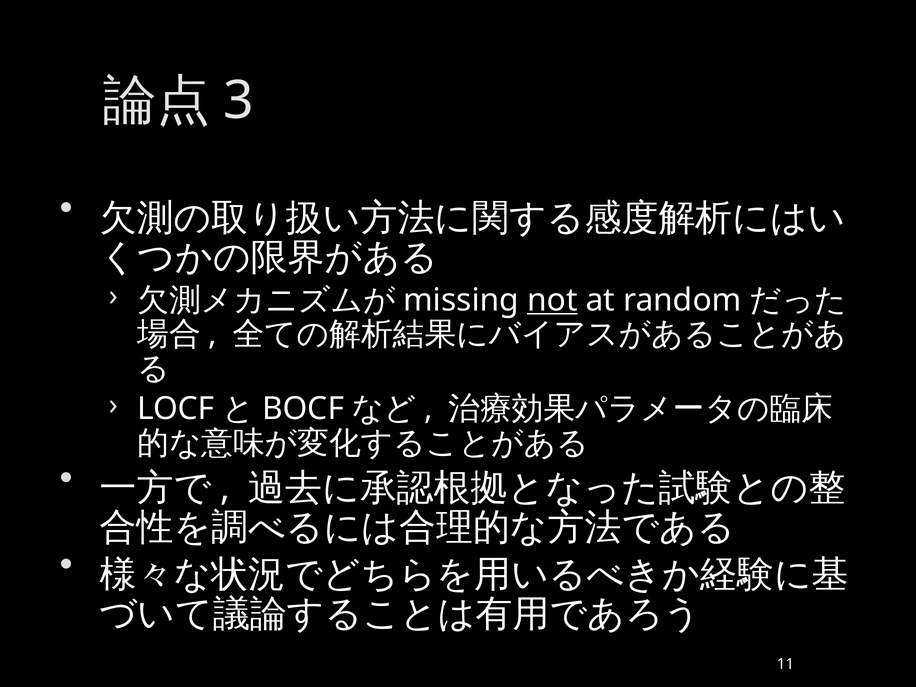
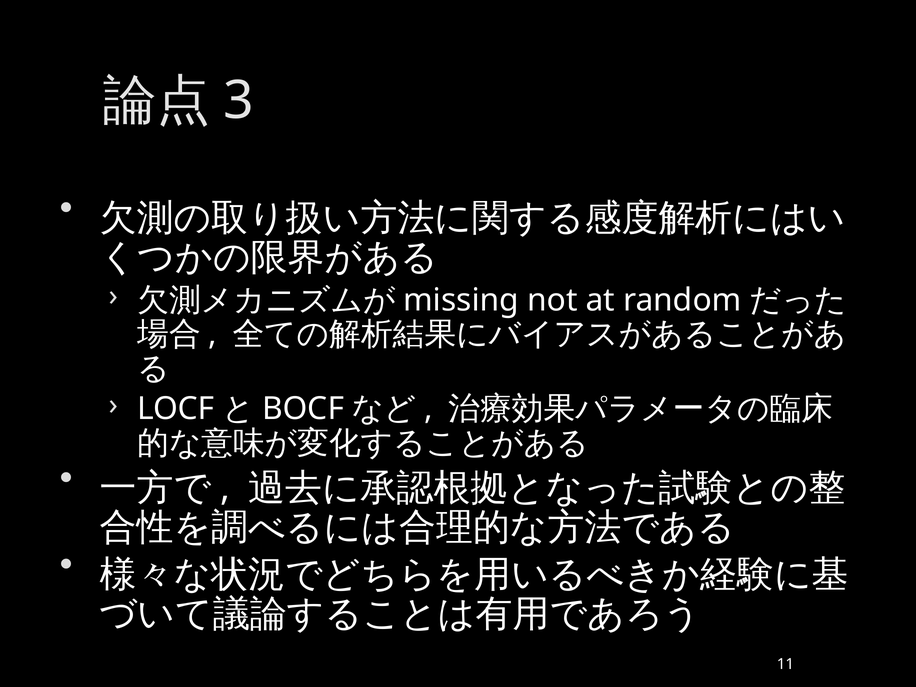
not underline: present -> none (552, 300)
